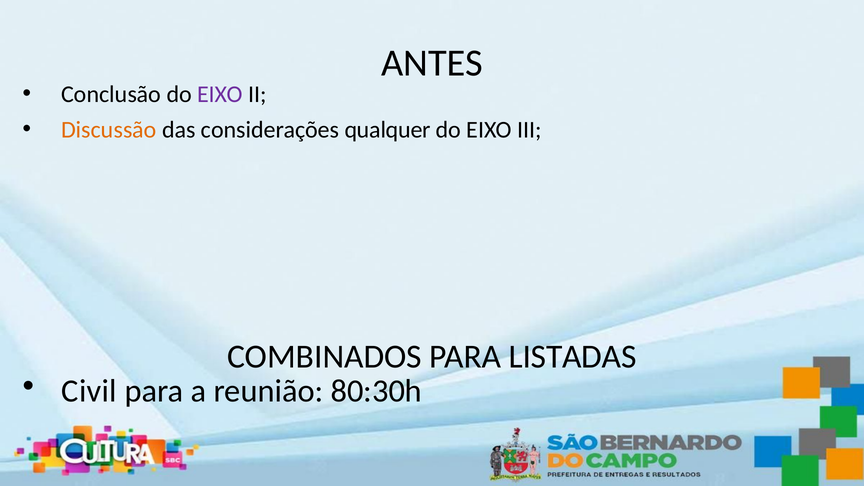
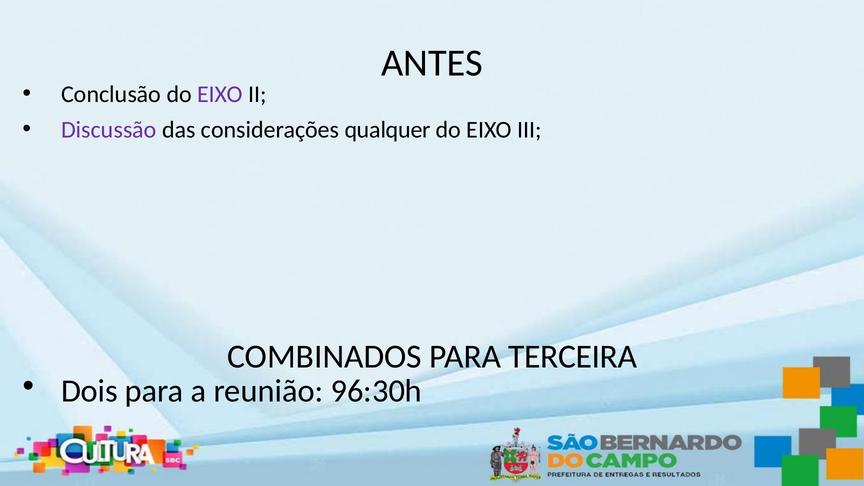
Discussão colour: orange -> purple (109, 130)
LISTADAS: LISTADAS -> TERCEIRA (573, 357)
Civil: Civil -> Dois (89, 391)
80:30h: 80:30h -> 96:30h (376, 391)
